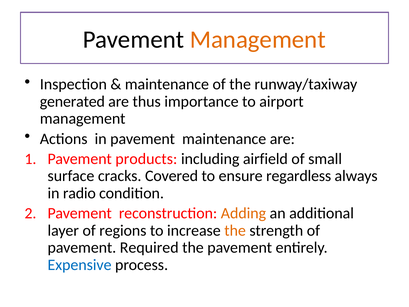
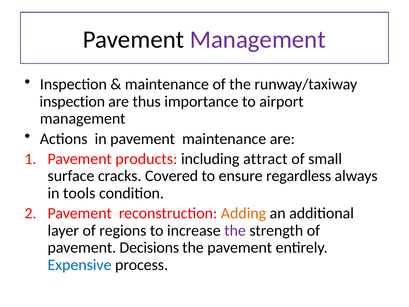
Management colour: orange -> purple (258, 40)
generated: generated -> inspection (72, 101)
airfield: airfield -> attract (265, 159)
radio: radio -> tools (79, 193)
the colour: orange -> purple (235, 230)
Required: Required -> Decisions (149, 248)
